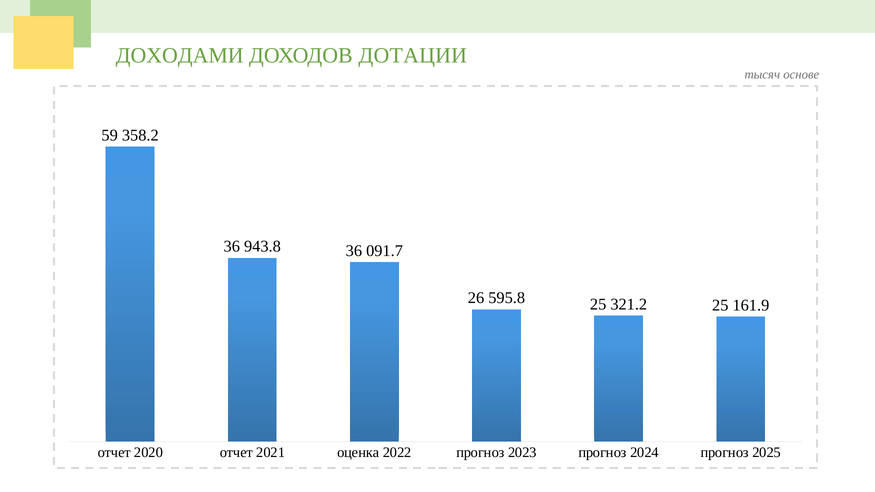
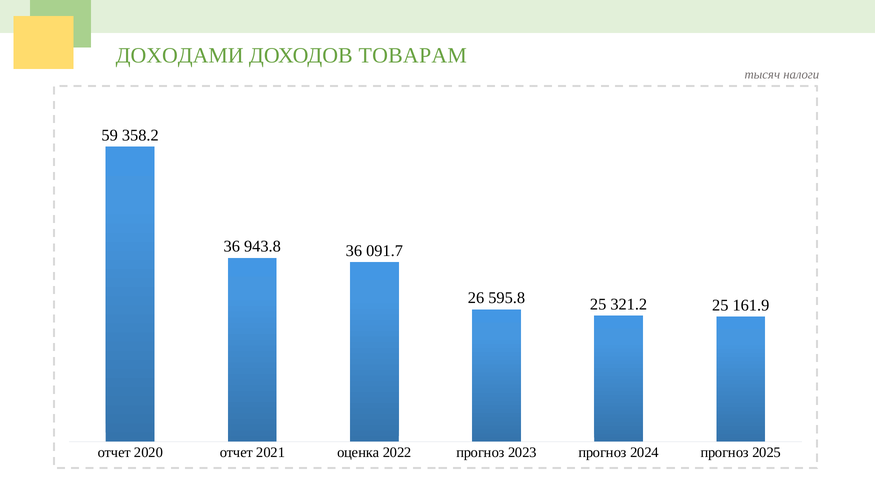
ДОТАЦИИ: ДОТАЦИИ -> ТОВАРАМ (413, 56)
основе: основе -> налоги (801, 75)
